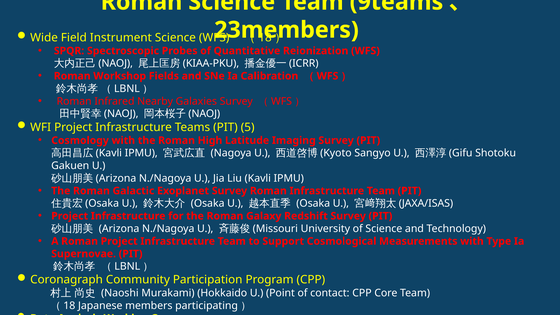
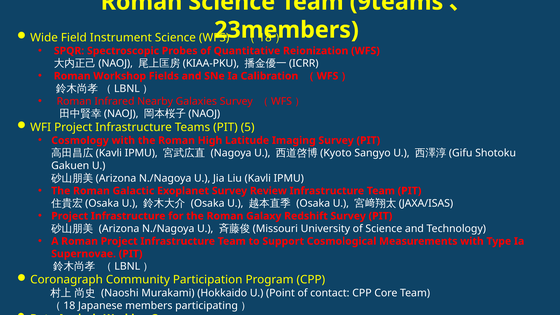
Survey Roman: Roman -> Review (268, 191)
